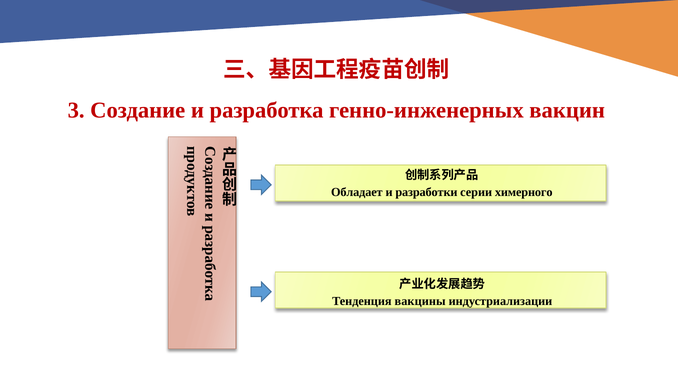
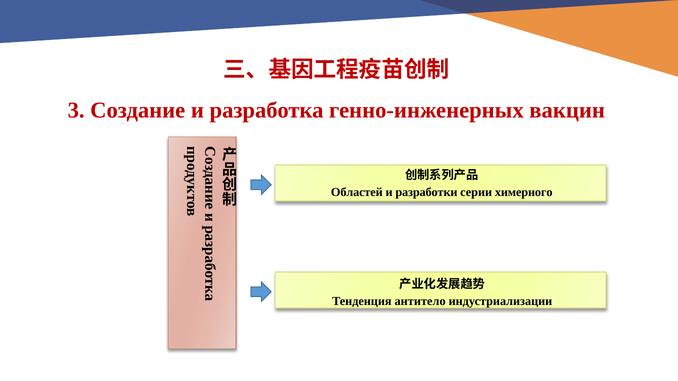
Обладает: Обладает -> Областей (357, 192)
вакцины: вакцины -> антитело (420, 301)
